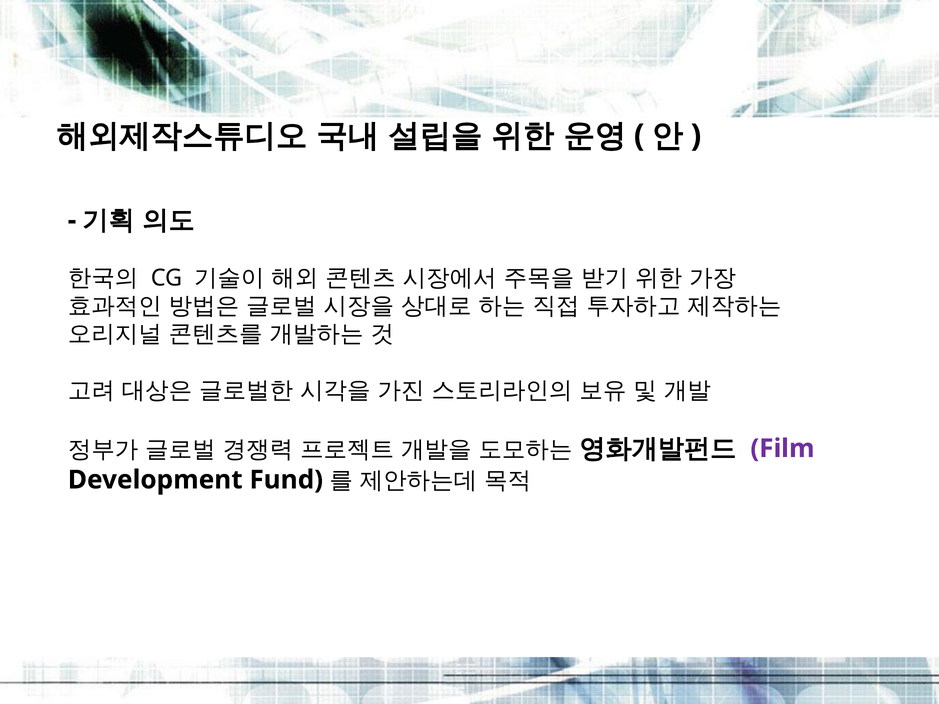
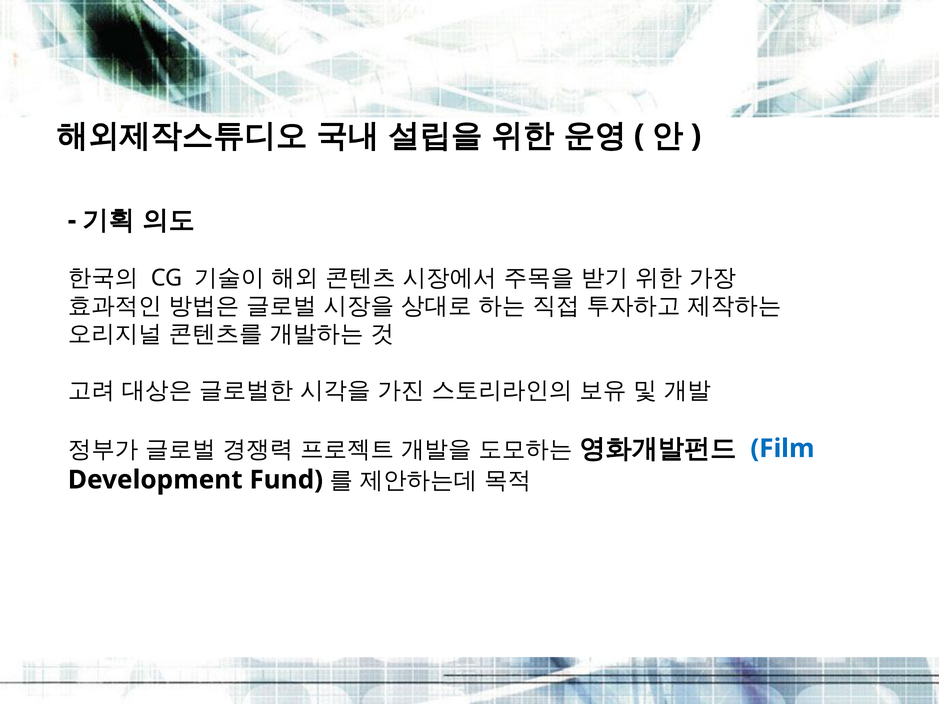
Film colour: purple -> blue (782, 449)
